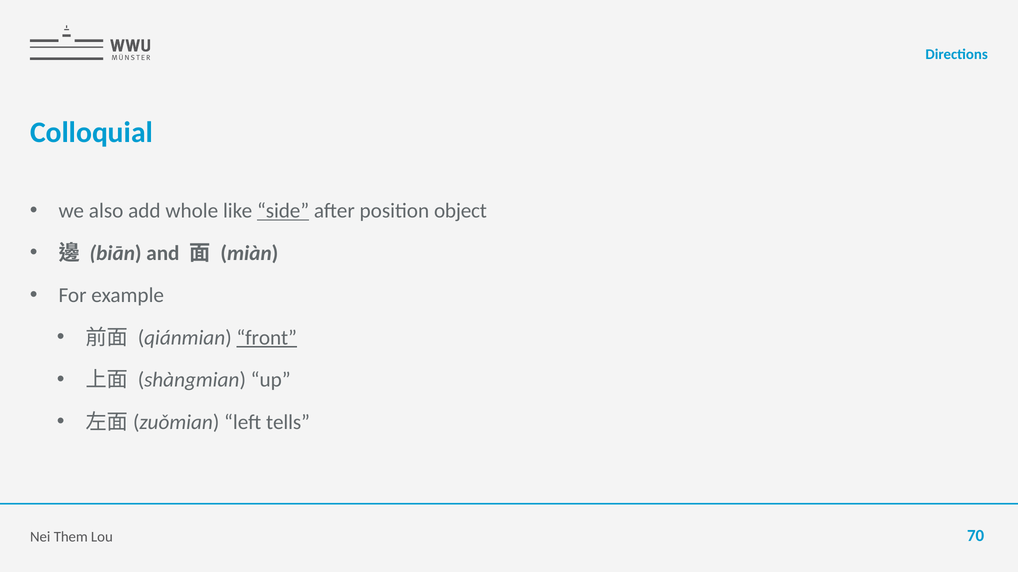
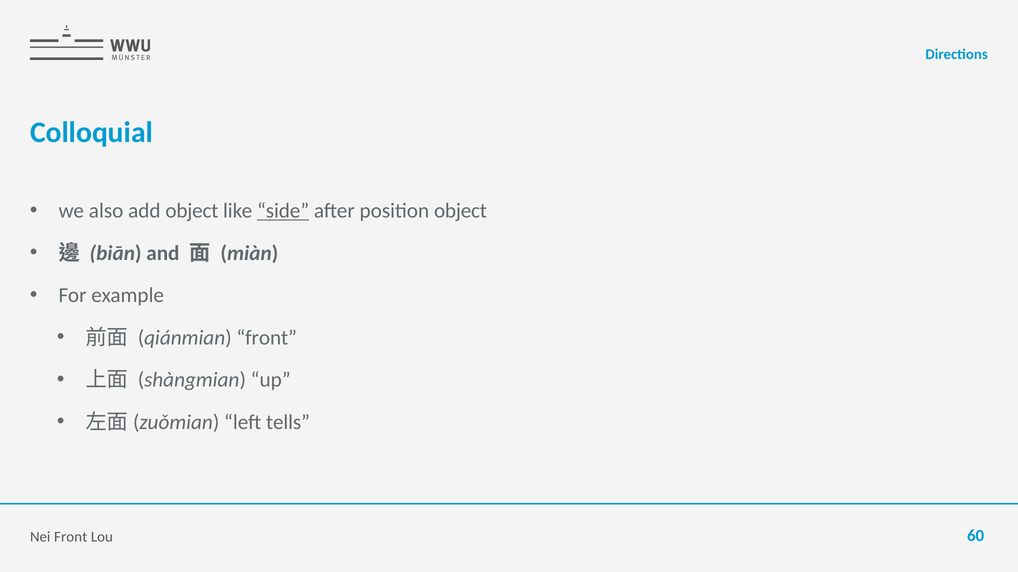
add whole: whole -> object (192, 211)
front underline: present -> none (267, 338)
Nei Them: Them -> Front (71, 537)
70: 70 -> 60 (976, 535)
